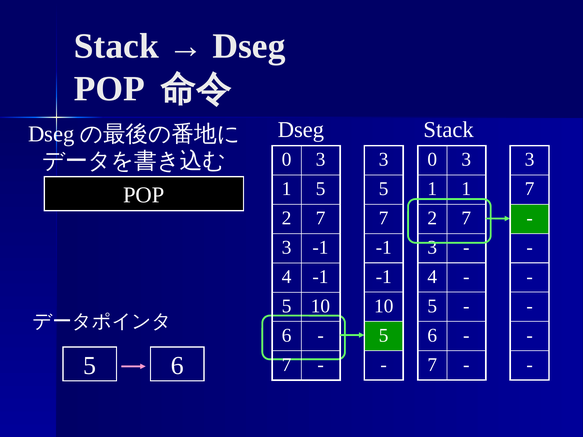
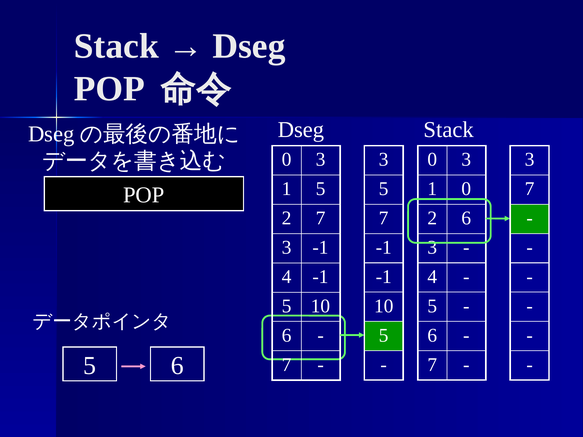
1 1: 1 -> 0 (466, 189)
7: 7 -> 6 (466, 218)
